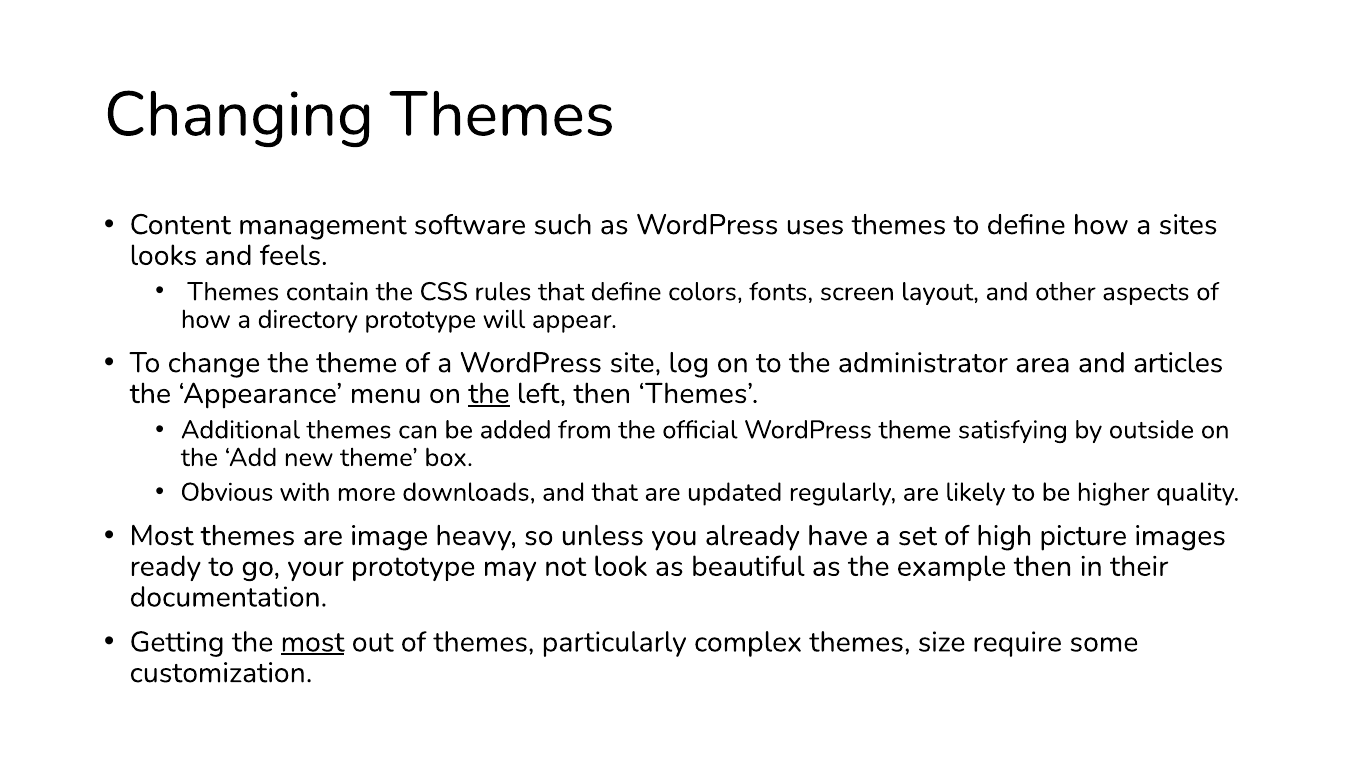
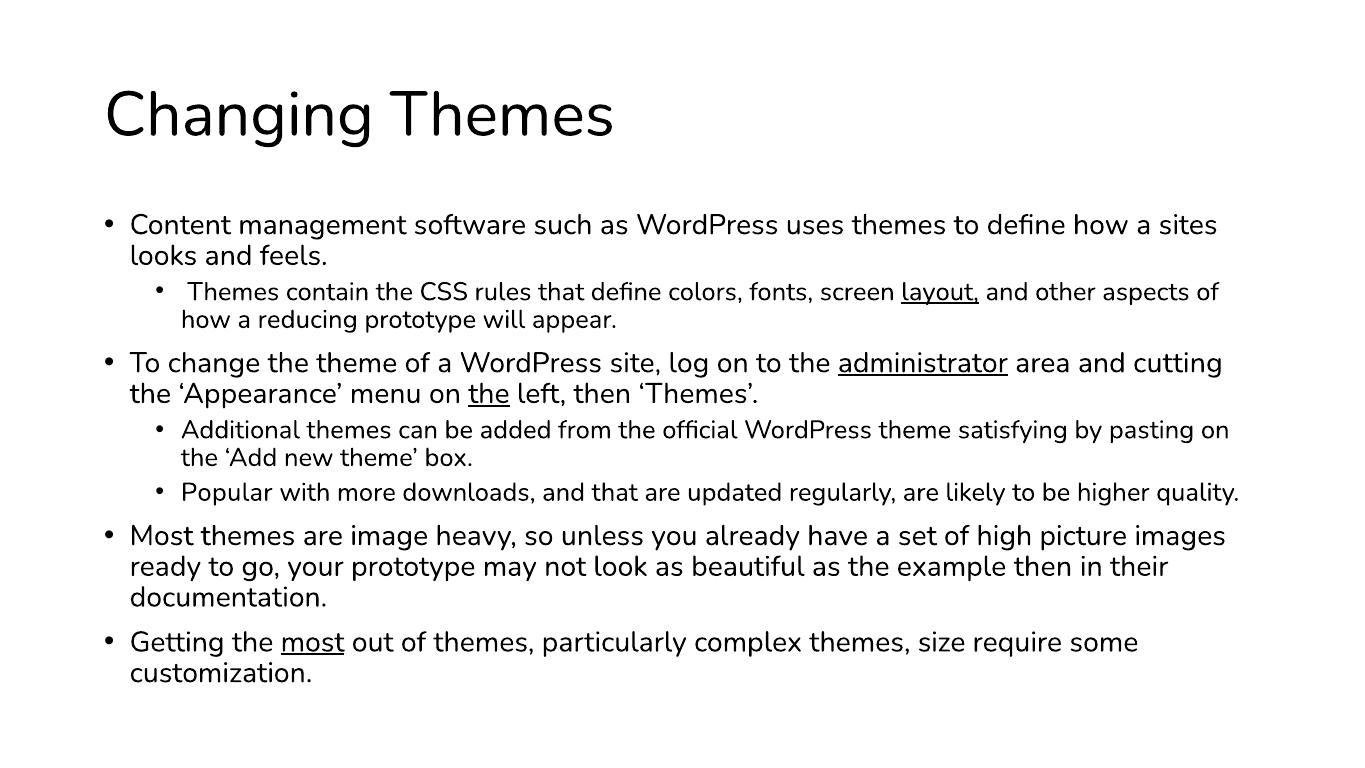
layout underline: none -> present (940, 292)
directory: directory -> reducing (308, 319)
administrator underline: none -> present (923, 363)
articles: articles -> cutting (1178, 363)
outside: outside -> pasting (1152, 430)
Obvious: Obvious -> Popular (227, 492)
